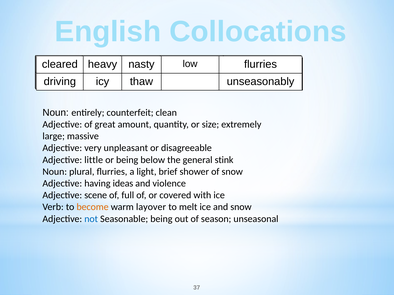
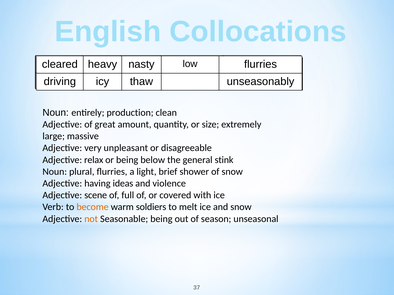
counterfeit: counterfeit -> production (130, 113)
little: little -> relax (94, 160)
layover: layover -> soldiers (151, 207)
not colour: blue -> orange (91, 219)
